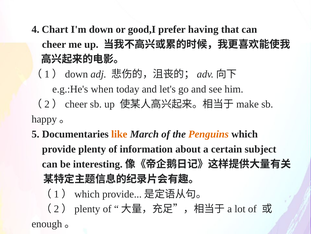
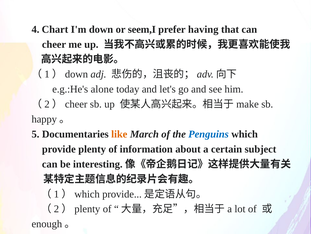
good,I: good,I -> seem,I (142, 29)
when: when -> alone (102, 89)
Penguins colour: orange -> blue (209, 134)
